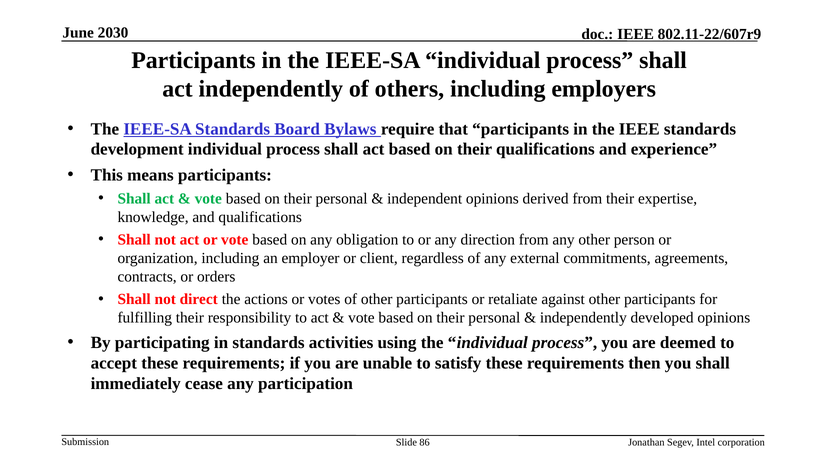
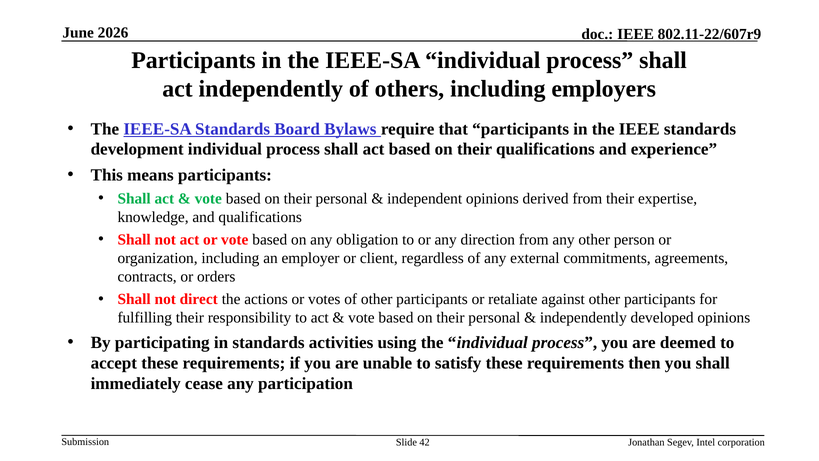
2030: 2030 -> 2026 (113, 33)
86: 86 -> 42 (425, 442)
